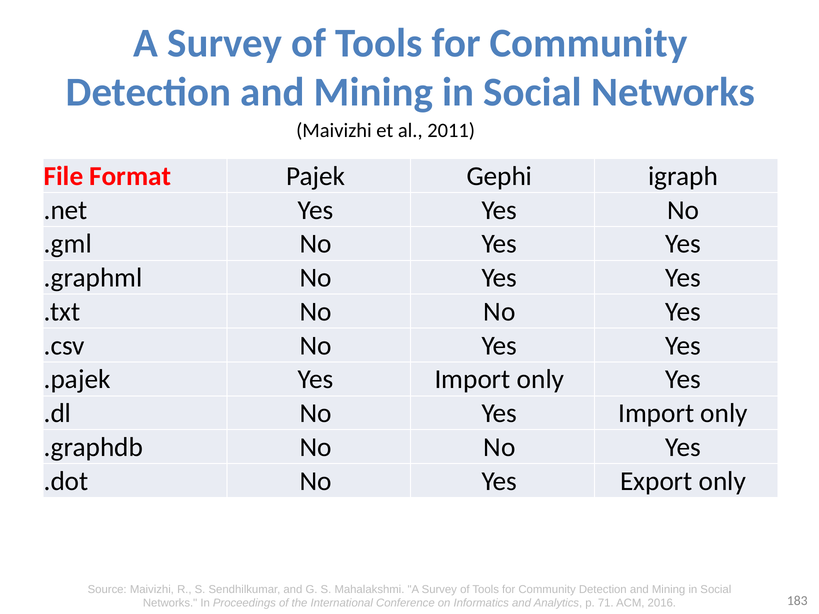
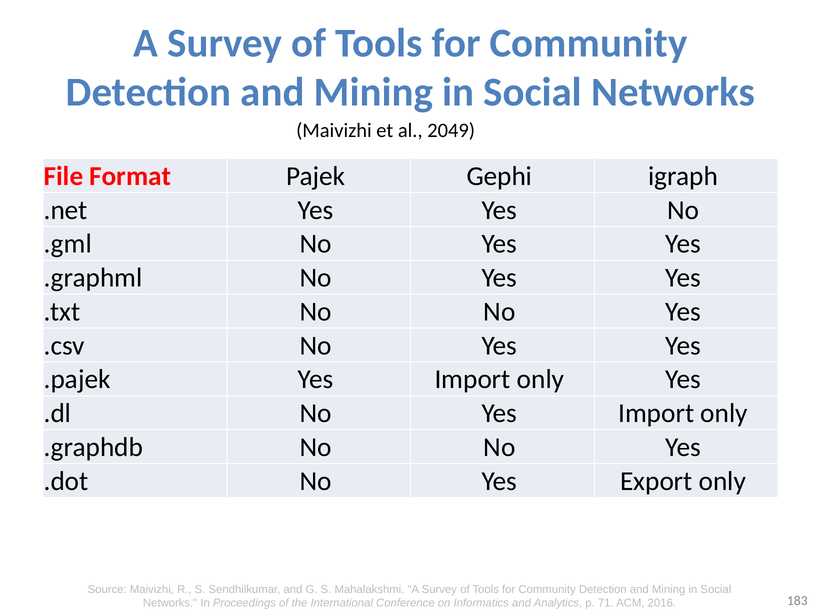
2011: 2011 -> 2049 (451, 131)
